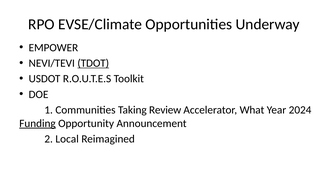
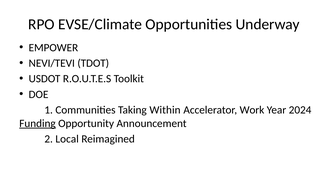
TDOT underline: present -> none (93, 63)
Review: Review -> Within (165, 110)
What: What -> Work (252, 110)
